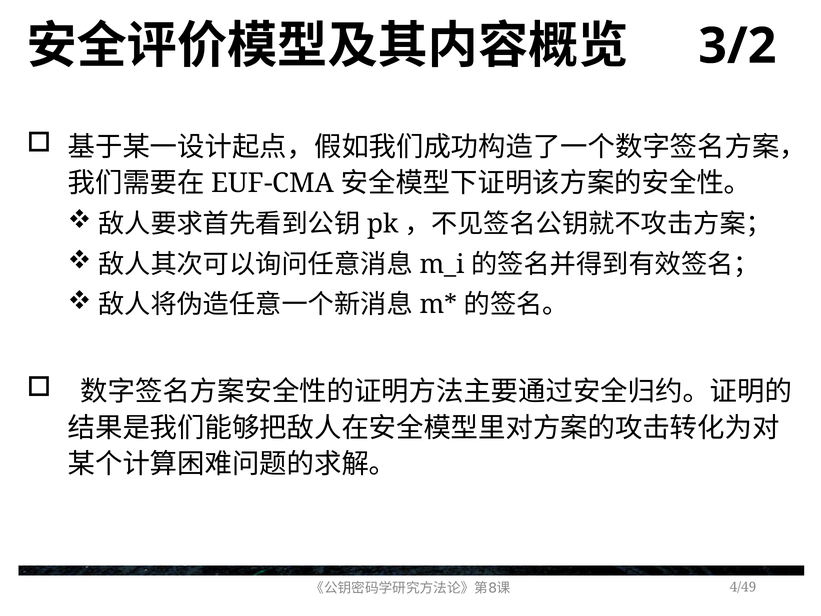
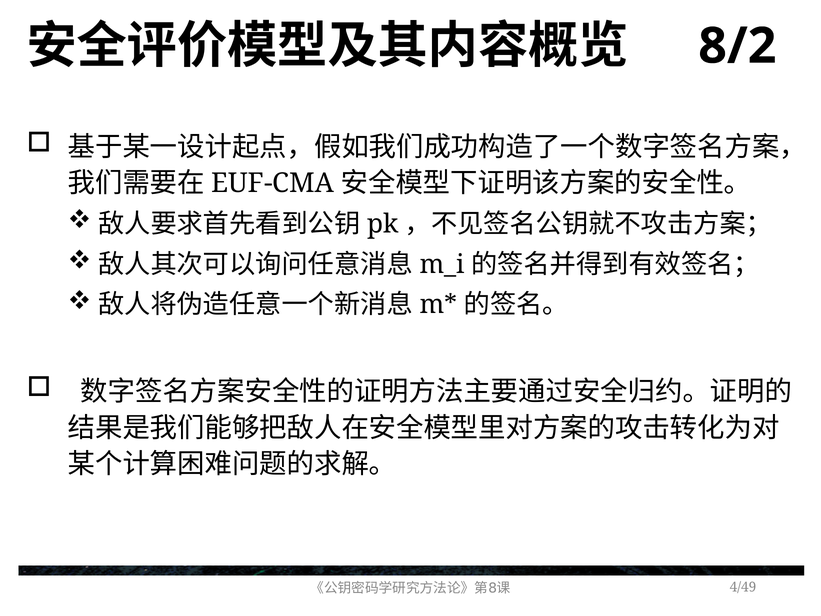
3/2: 3/2 -> 8/2 (737, 46)
